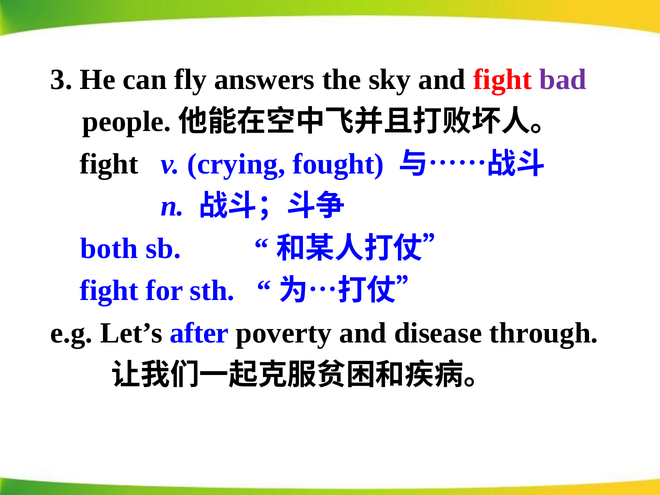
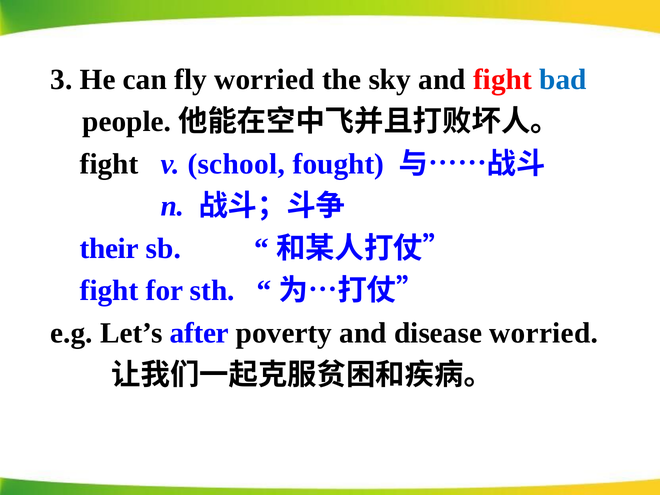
fly answers: answers -> worried (264, 79)
bad colour: purple -> blue (563, 79)
crying: crying -> school (236, 164)
both: both -> their (109, 248)
disease through: through -> worried (544, 333)
